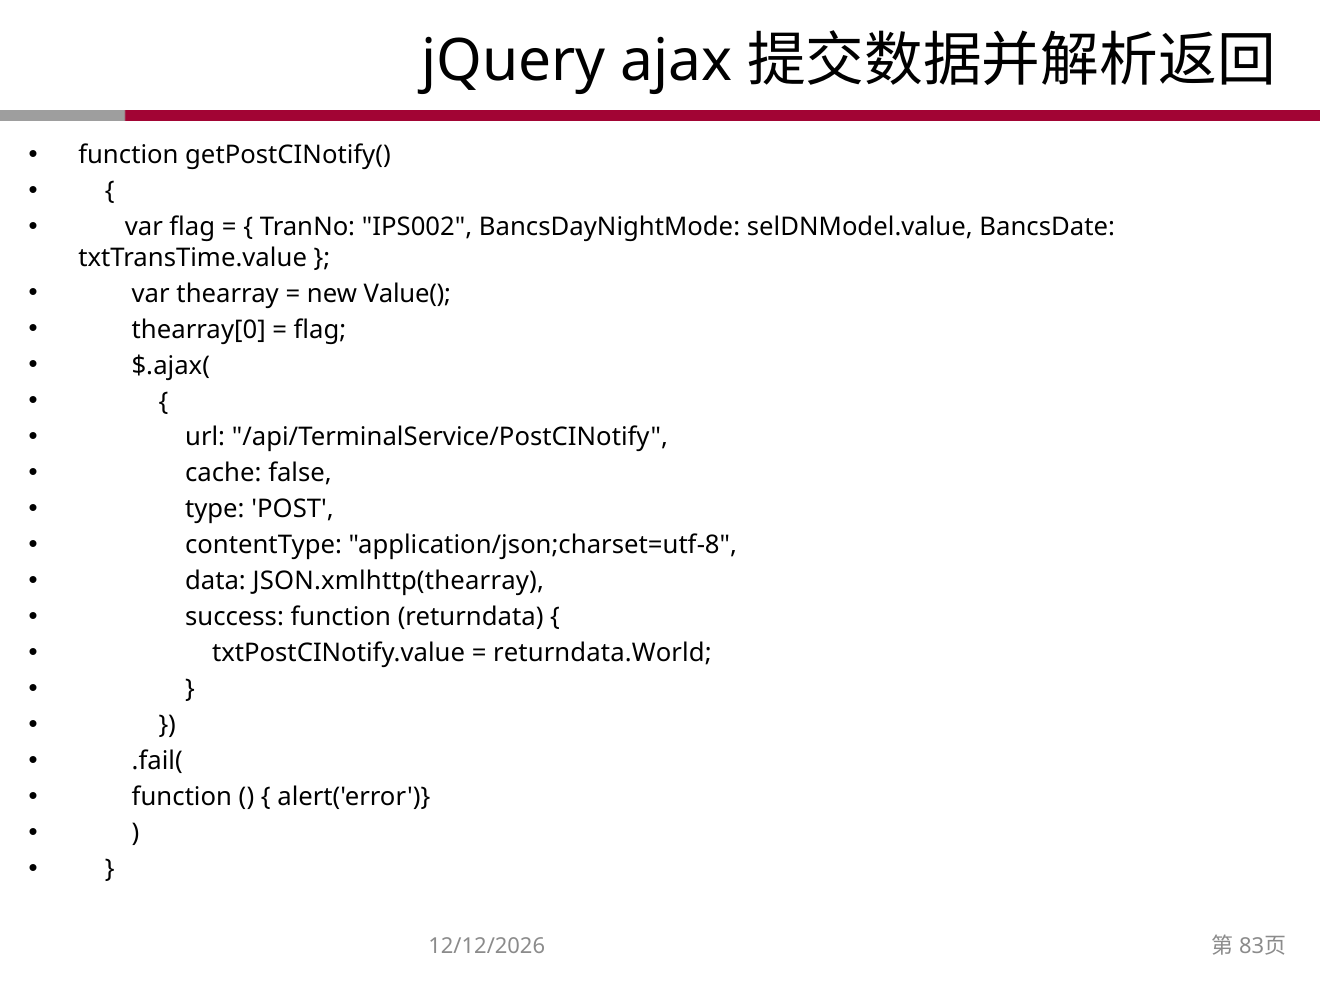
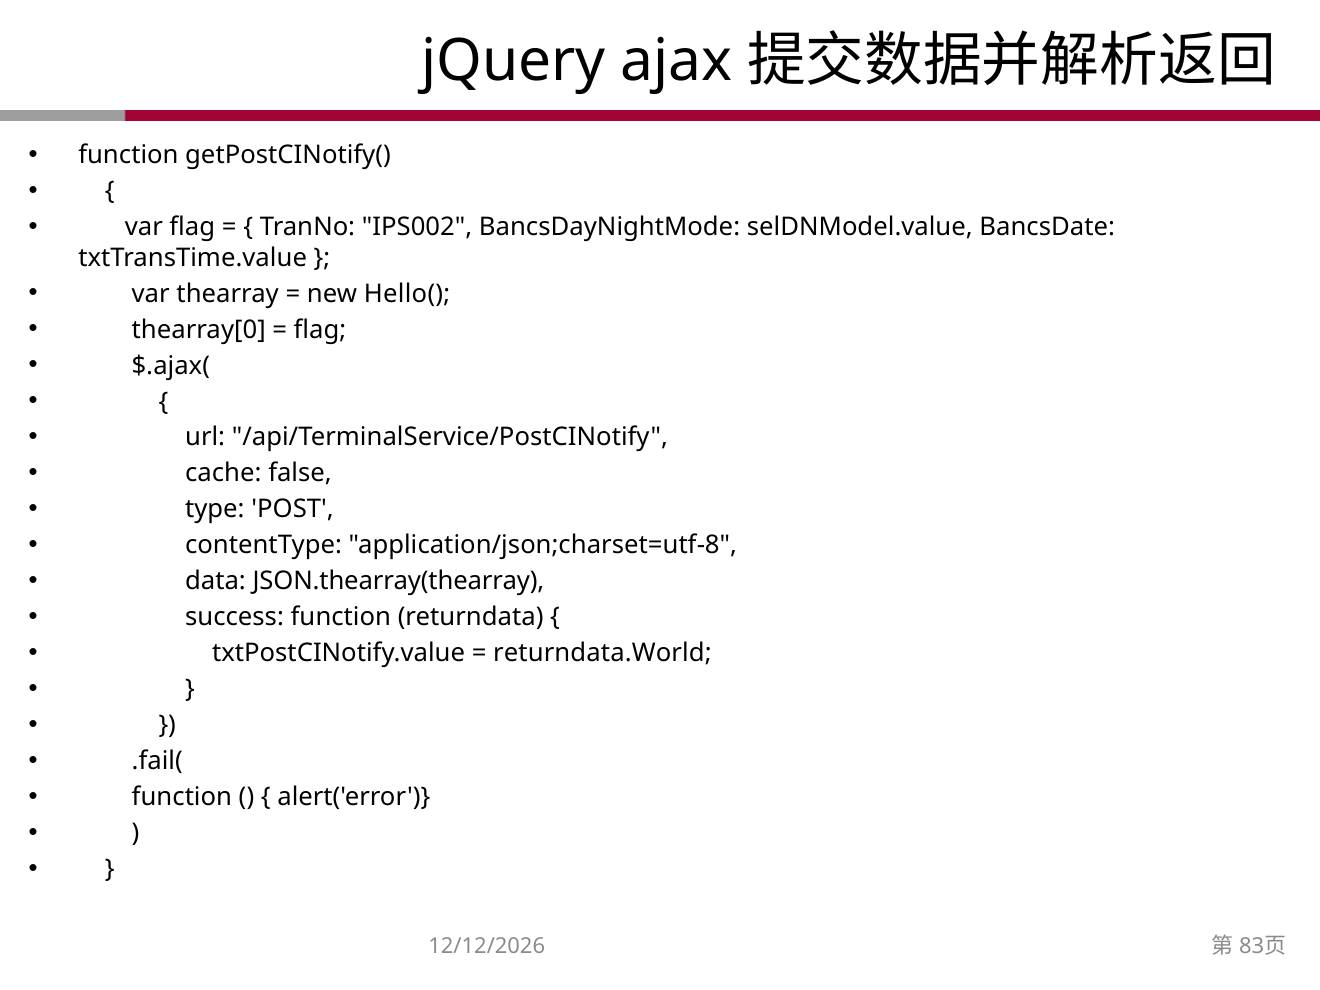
Value(: Value( -> Hello( (407, 294)
JSON.xmlhttp(thearray: JSON.xmlhttp(thearray -> JSON.thearray(thearray (398, 581)
